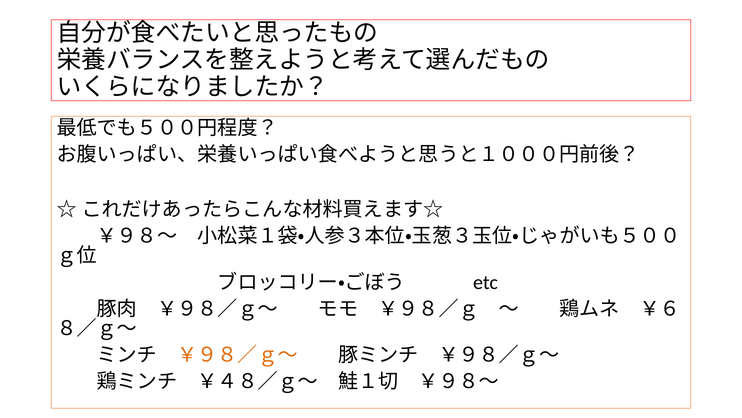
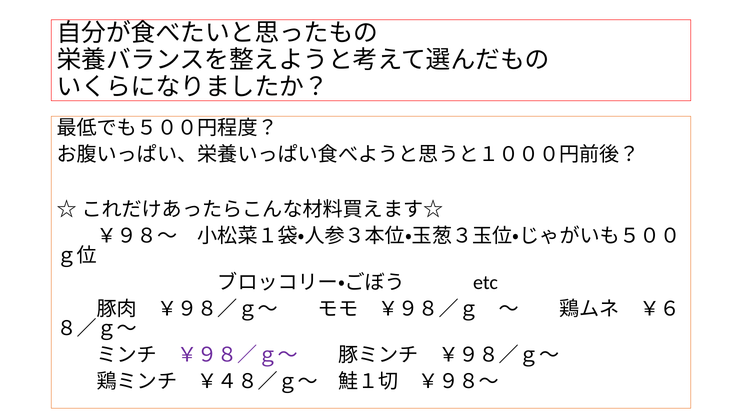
￥９８／ｇ～ colour: orange -> purple (237, 354)
